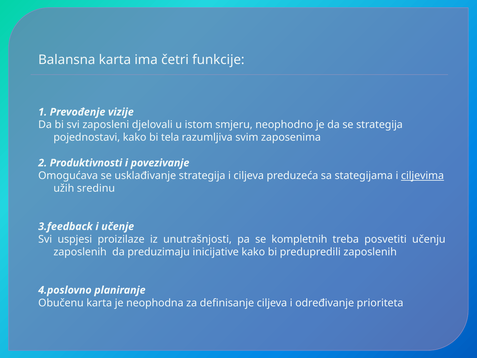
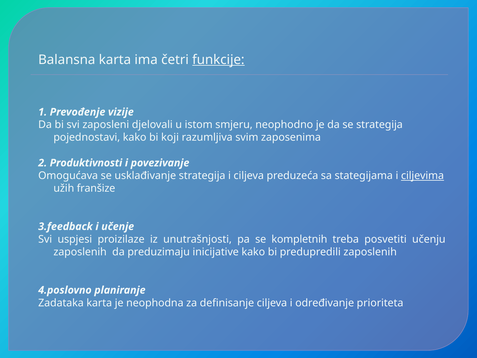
funkcije underline: none -> present (218, 60)
tela: tela -> koji (170, 137)
sredinu: sredinu -> franšize (96, 188)
Obučenu: Obučenu -> Zadataka (61, 303)
